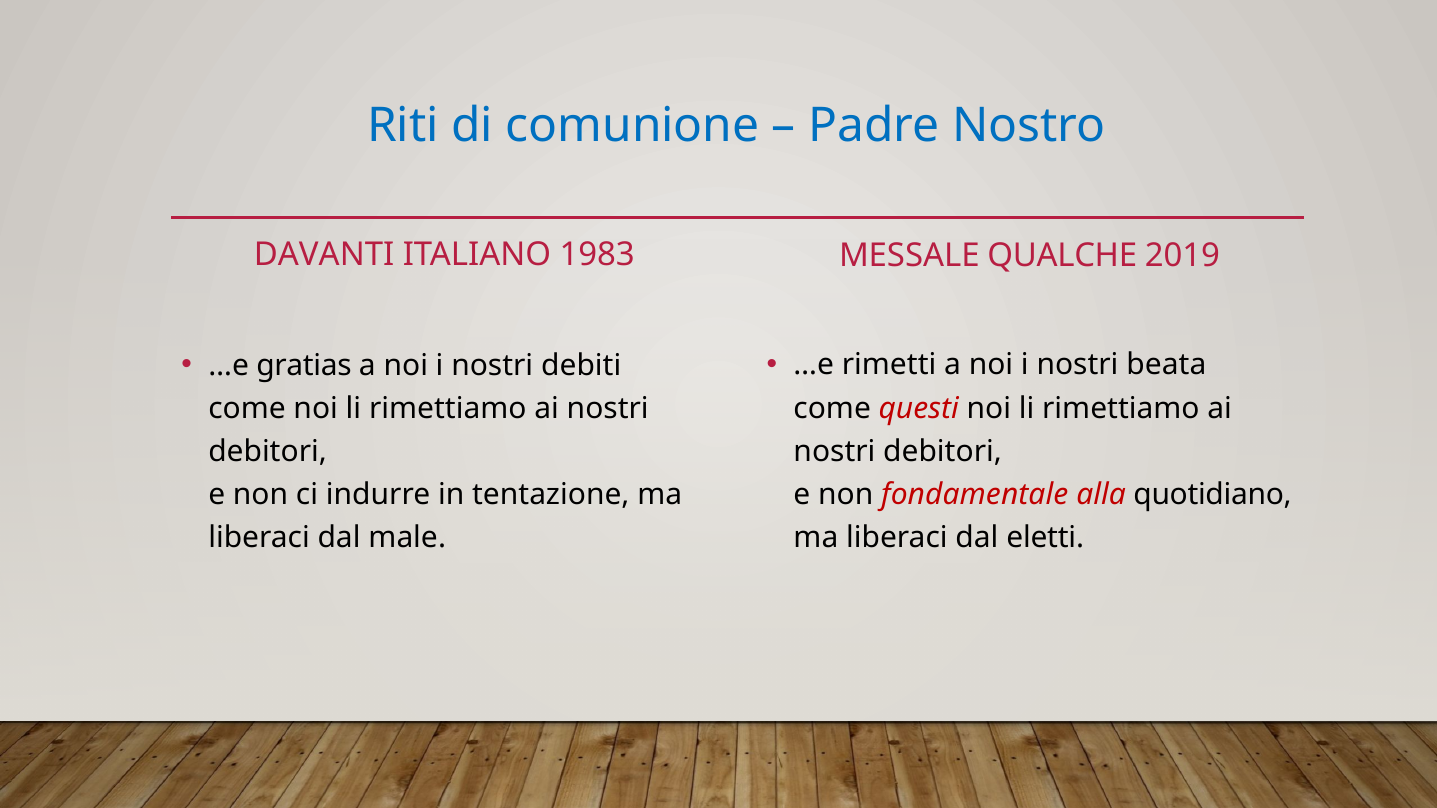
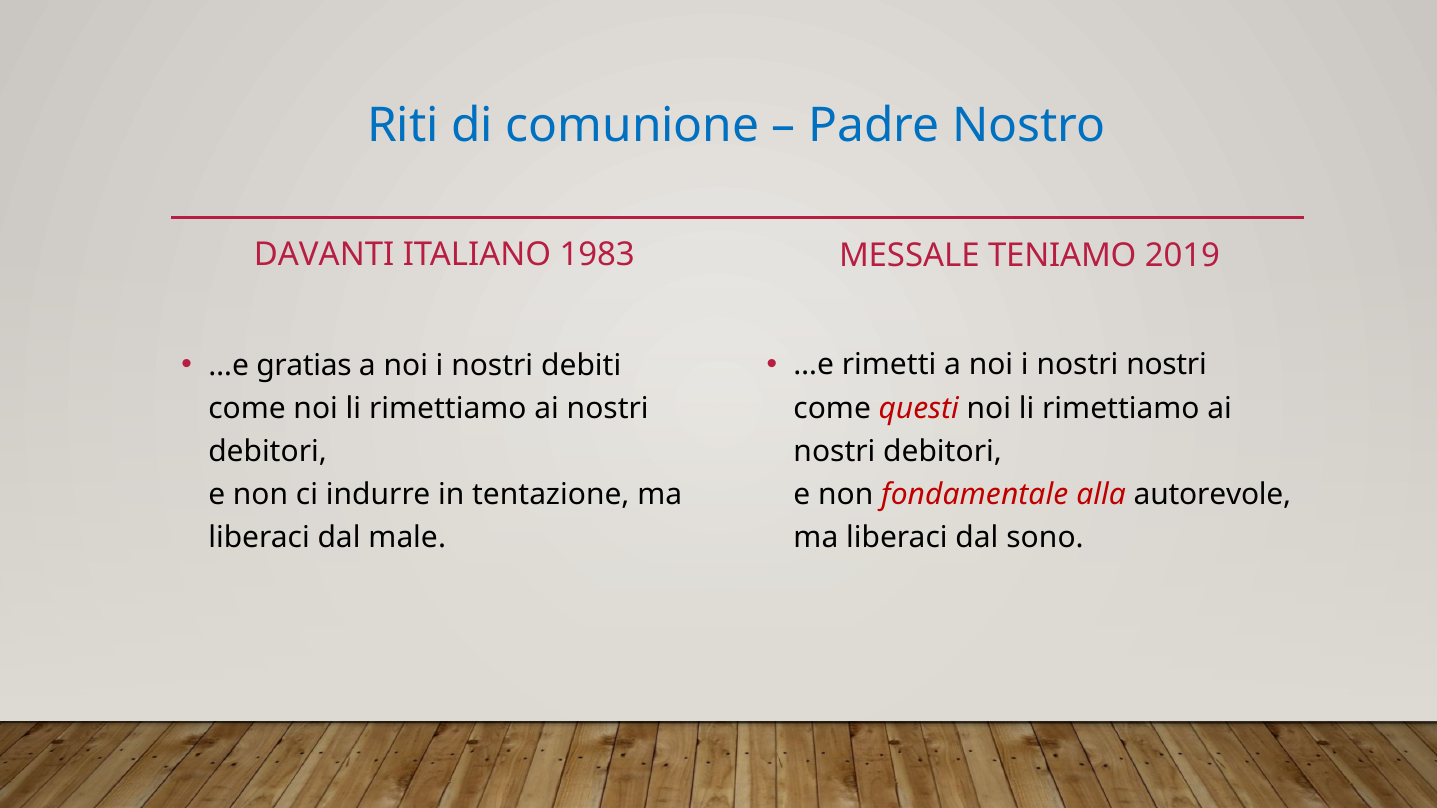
QUALCHE: QUALCHE -> TENIAMO (1062, 256)
nostri beata: beata -> nostri (1167, 365)
quotidiano: quotidiano -> autorevole (1212, 495)
eletti: eletti -> sono (1045, 538)
